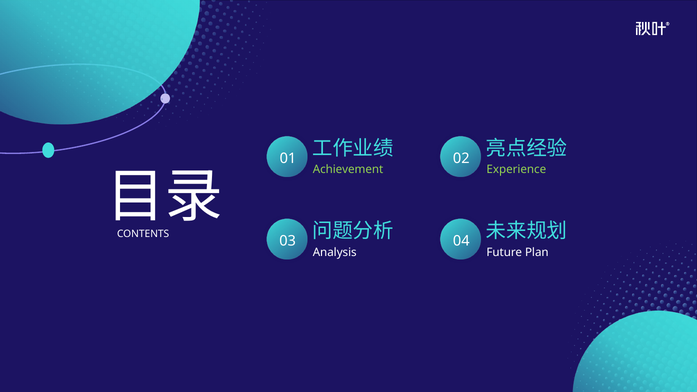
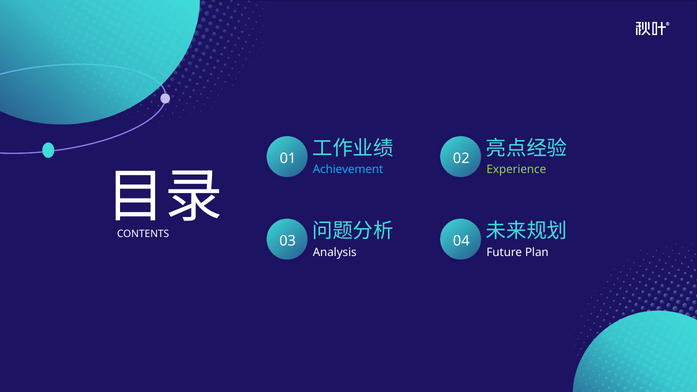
Achievement colour: light green -> light blue (348, 170)
